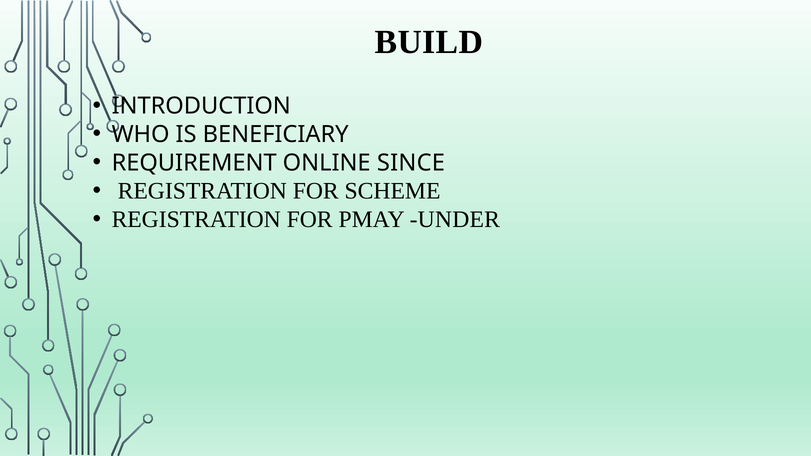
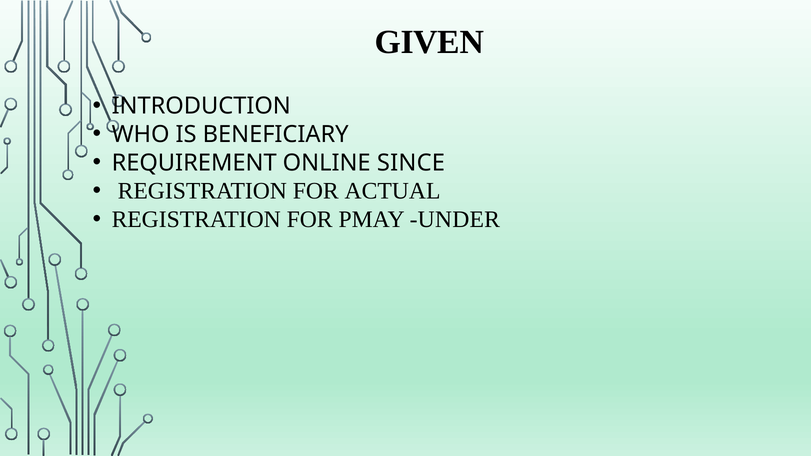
BUILD: BUILD -> GIVEN (429, 42)
SCHEME: SCHEME -> ACTUAL (393, 191)
